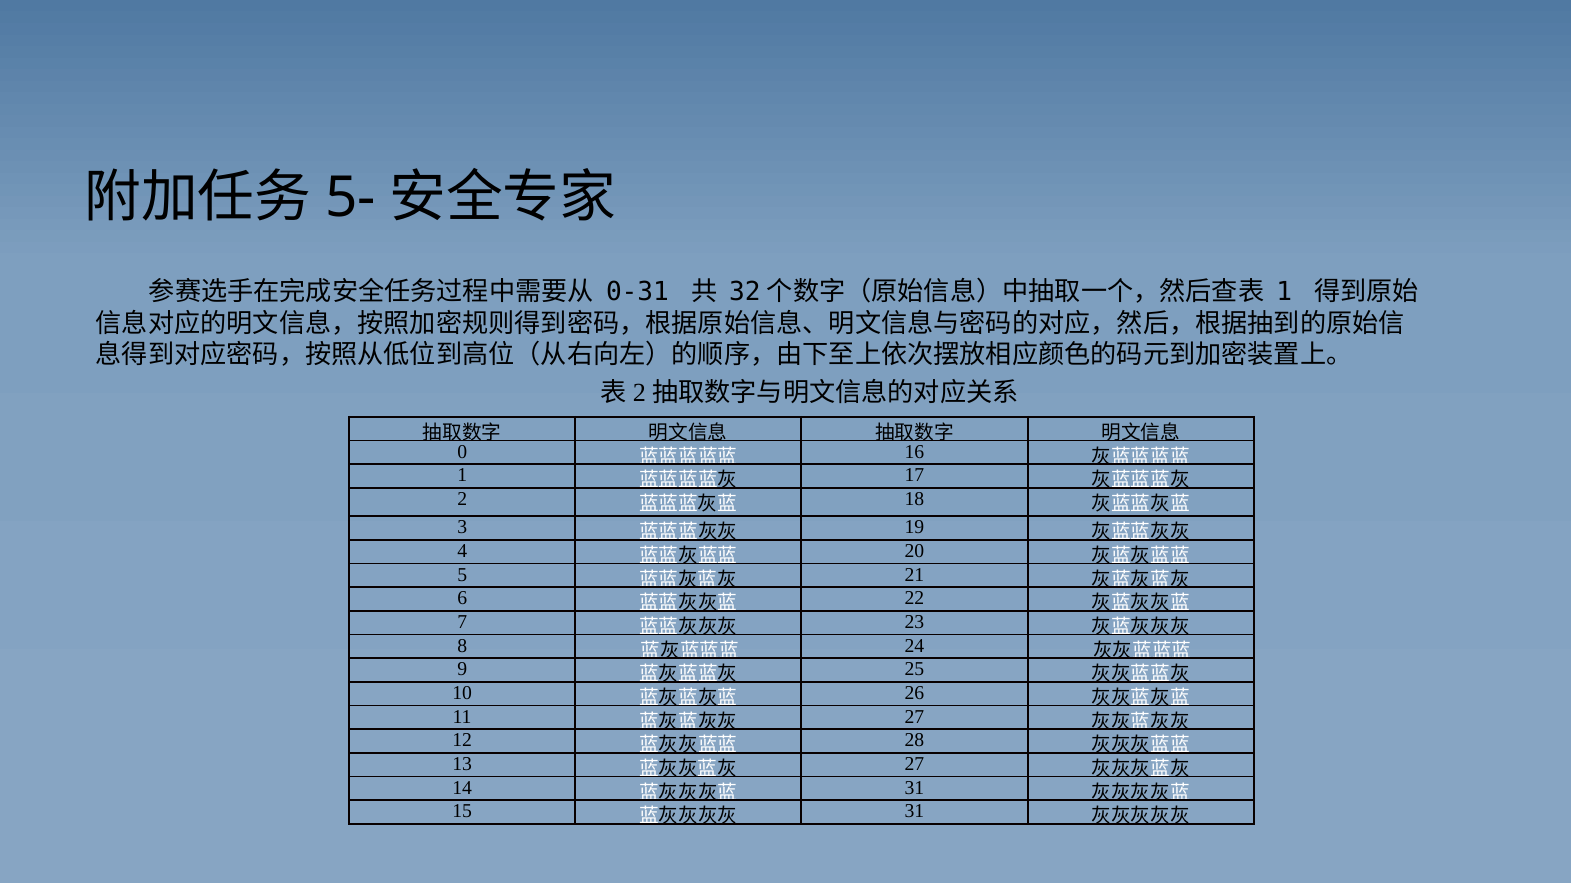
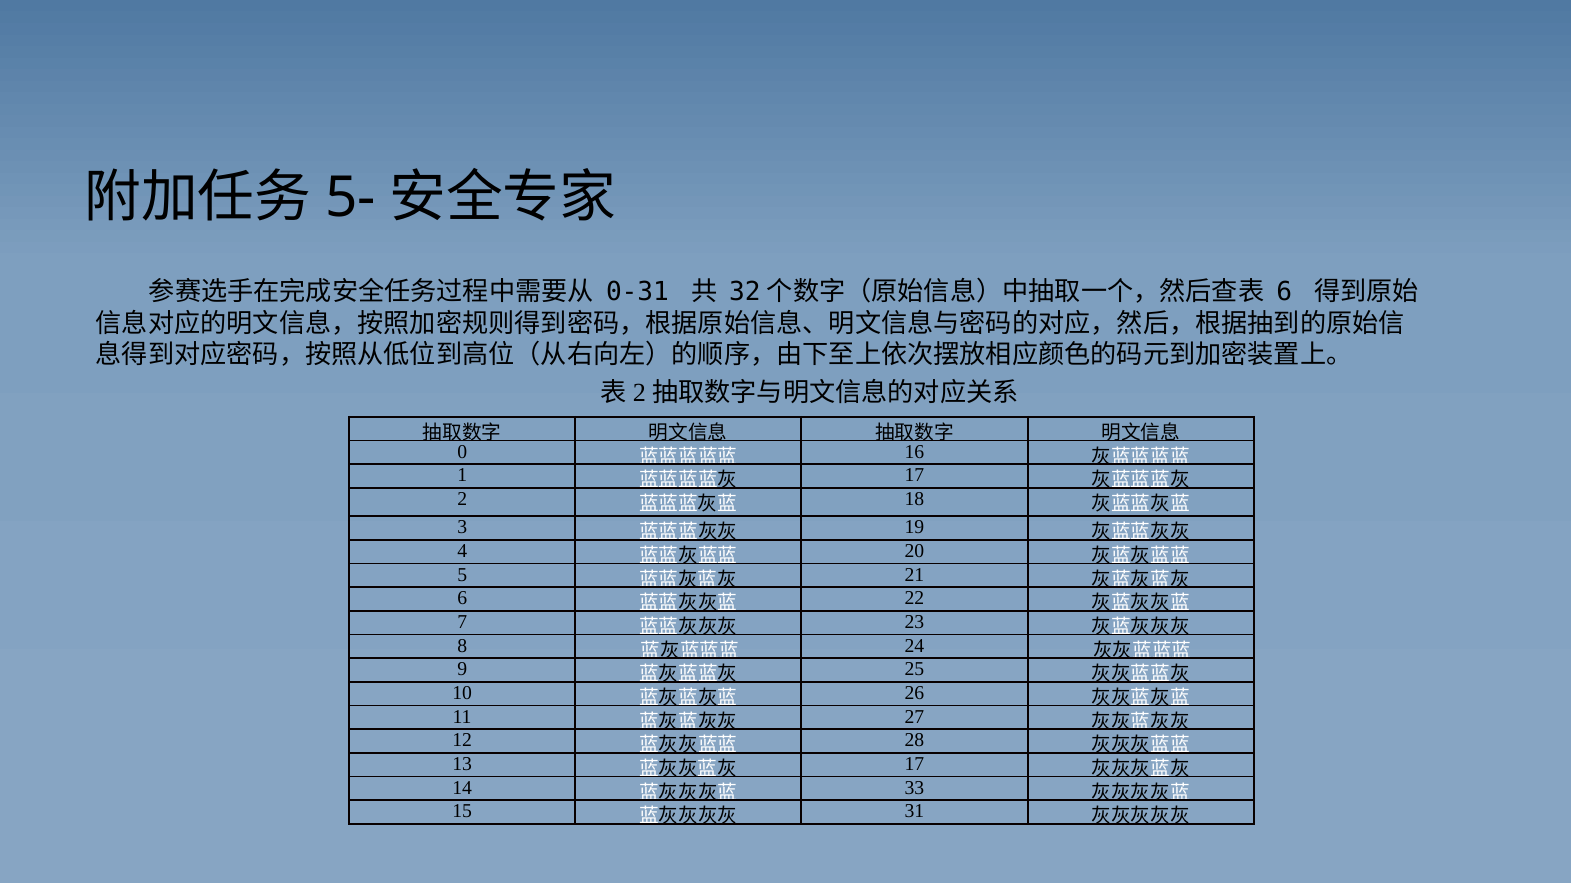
1: 1 -> 6 (1284, 292)
27: 27 -> 17 (914, 765)
31: 31 -> 33 (914, 788)
